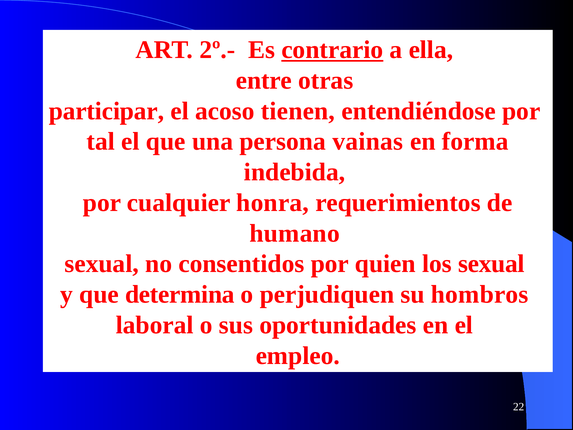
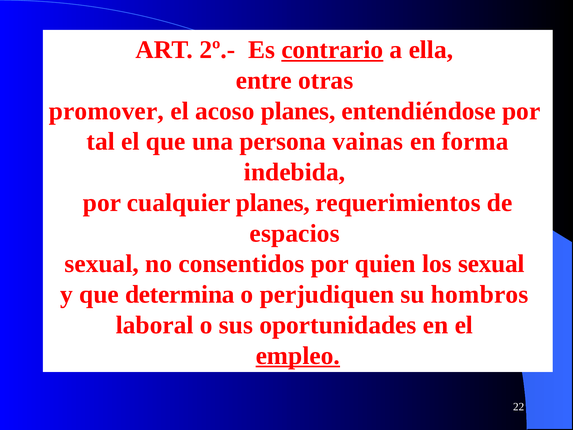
participar: participar -> promover (106, 111)
acoso tienen: tienen -> planes (298, 111)
cualquier honra: honra -> planes (273, 203)
humano: humano -> espacios (295, 233)
empleo underline: none -> present (298, 355)
